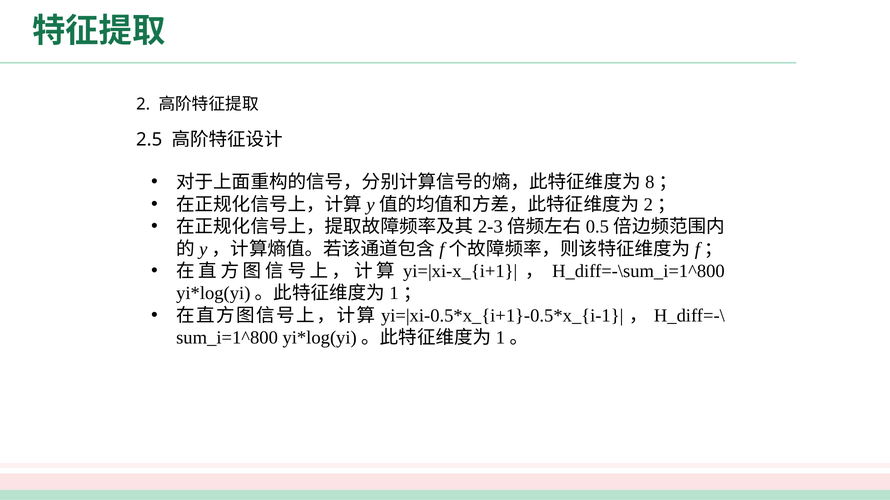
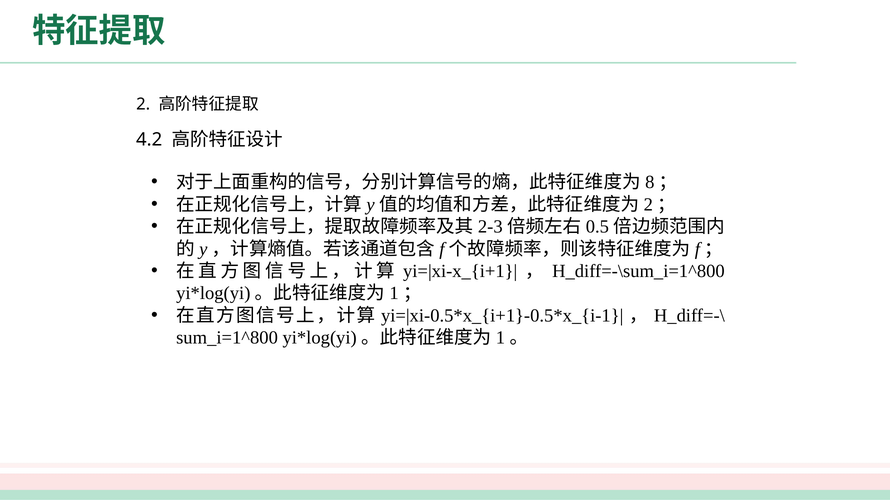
2.5: 2.5 -> 4.2 (149, 140)
